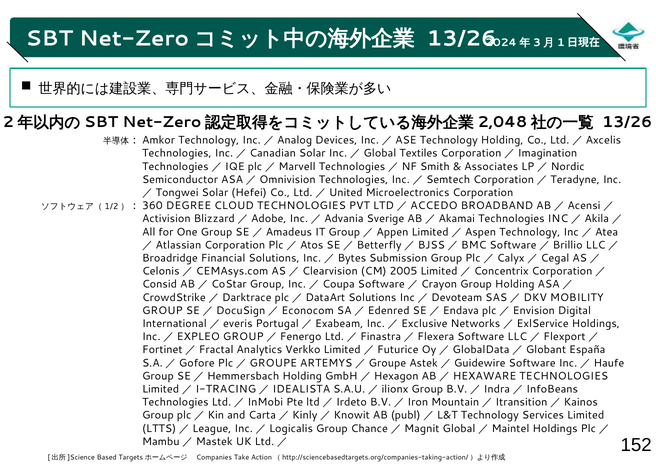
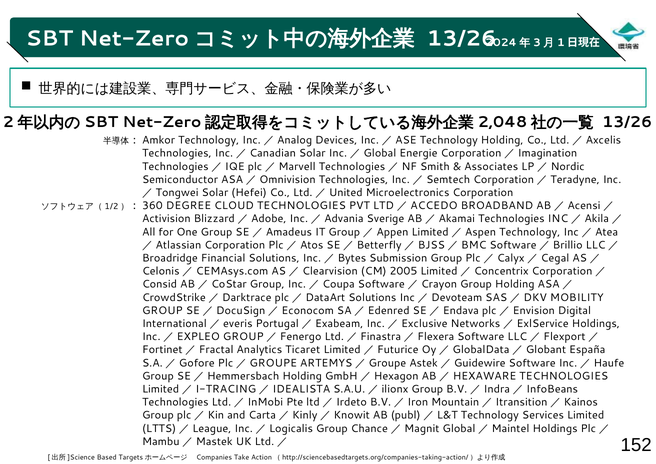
Textiles: Textiles -> Energie (418, 153)
Verkko: Verkko -> Ticaret (303, 350)
